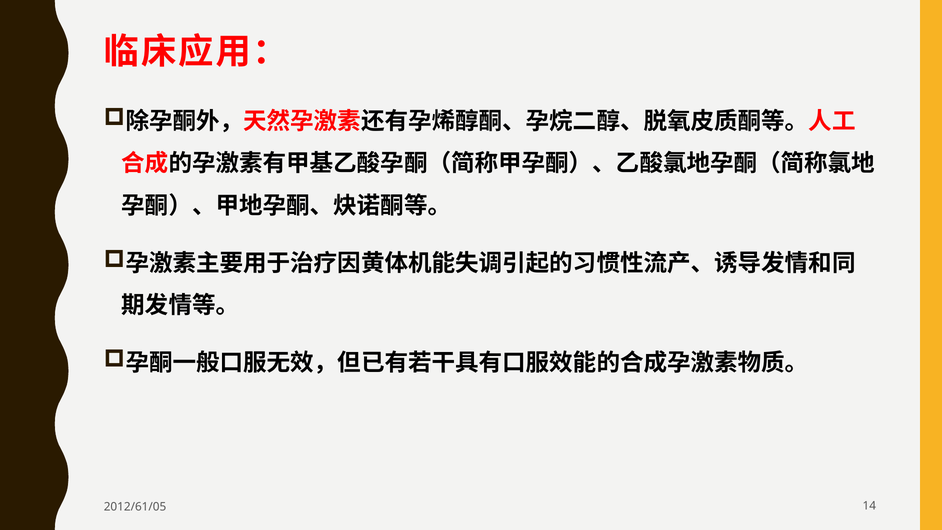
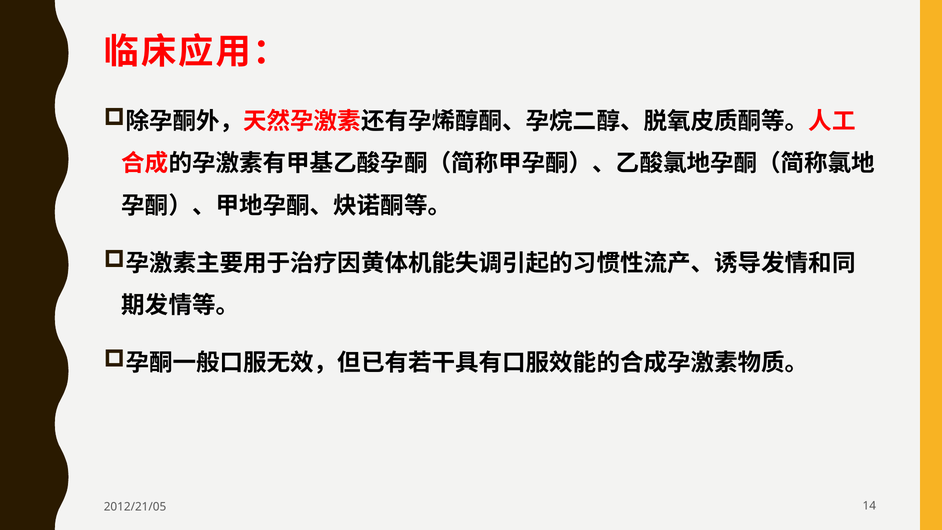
2012/61/05: 2012/61/05 -> 2012/21/05 (135, 507)
